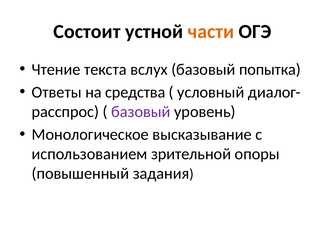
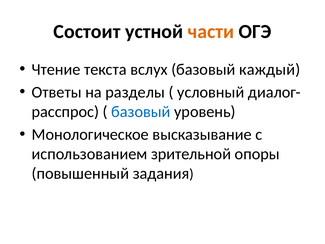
попытка: попытка -> каждый (270, 69)
средства: средства -> разделы (135, 92)
базовый colour: purple -> blue (141, 112)
